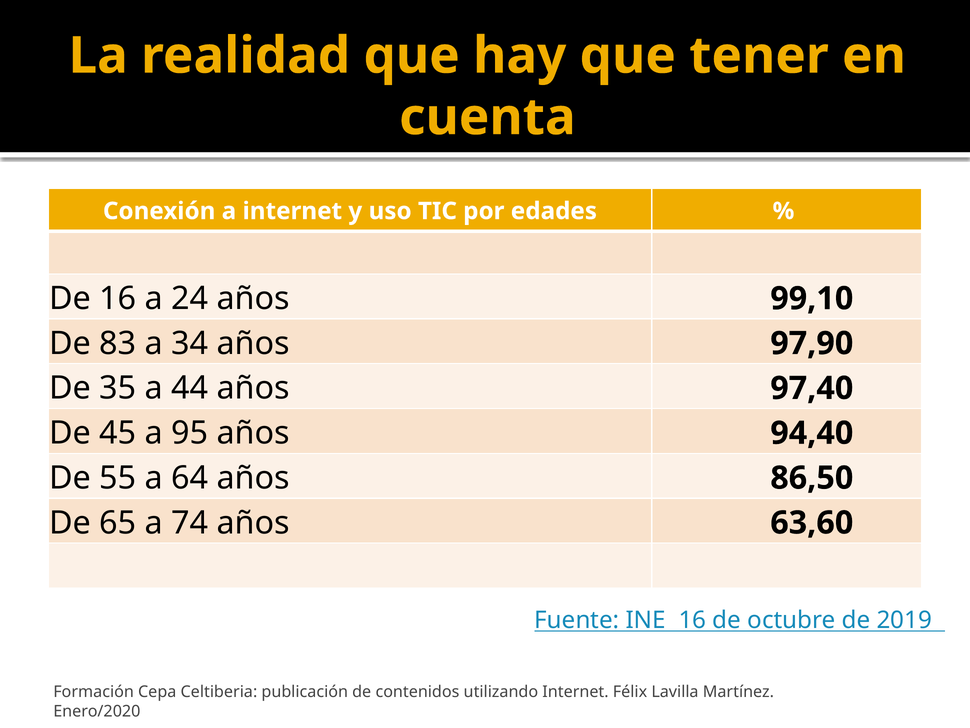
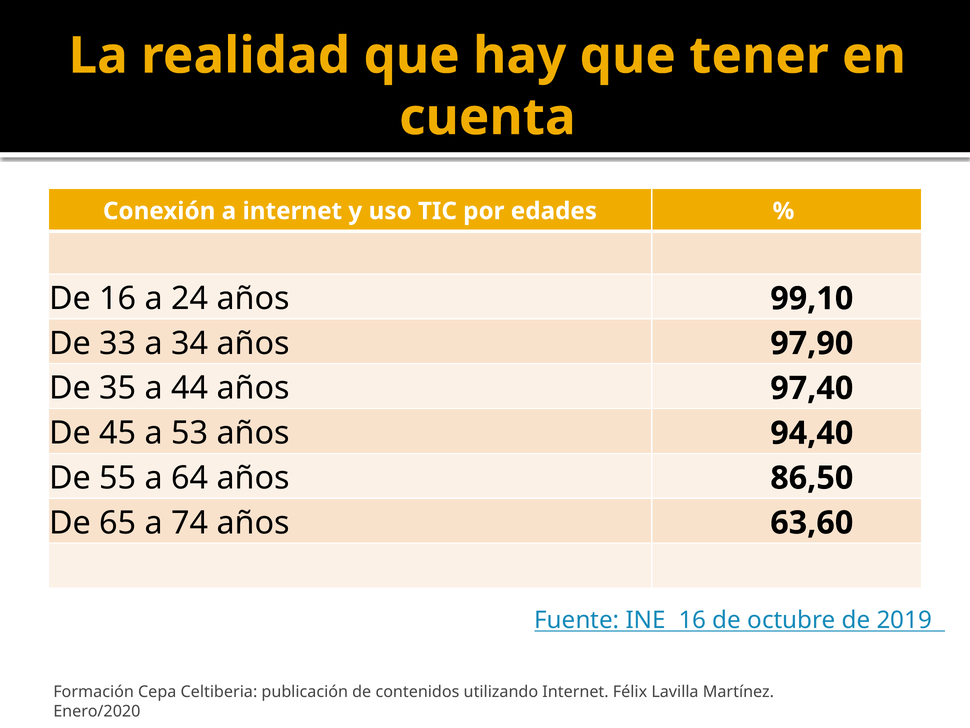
83: 83 -> 33 (118, 343)
95: 95 -> 53 (190, 433)
